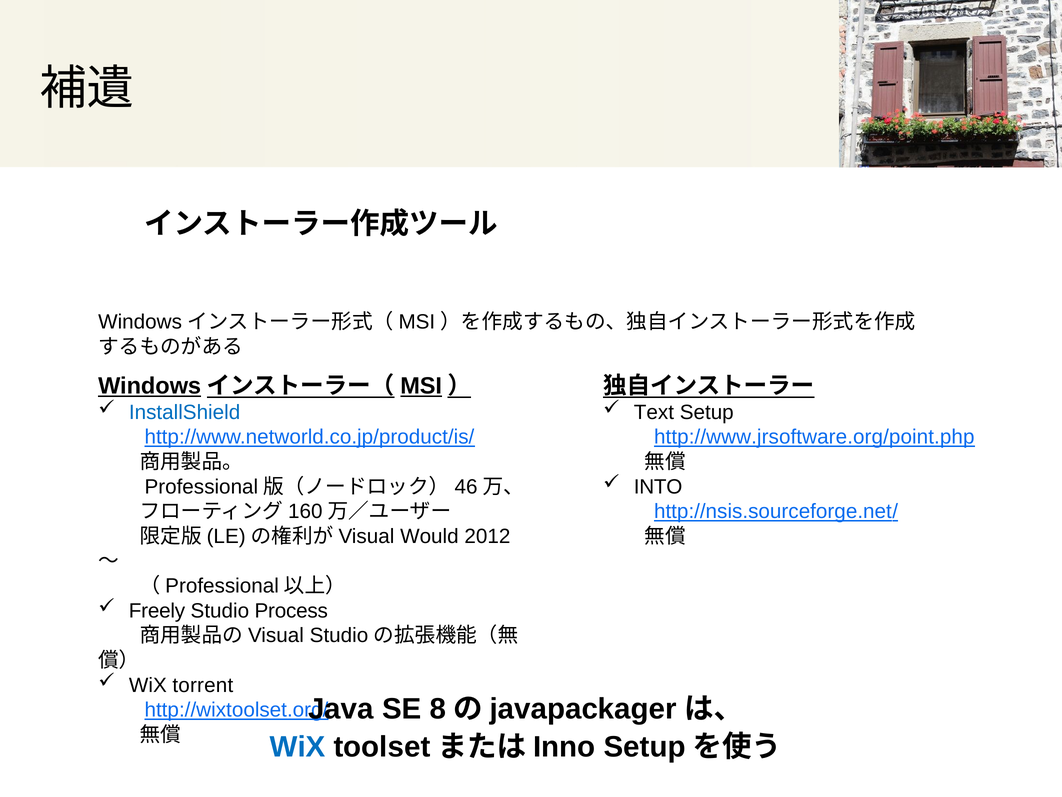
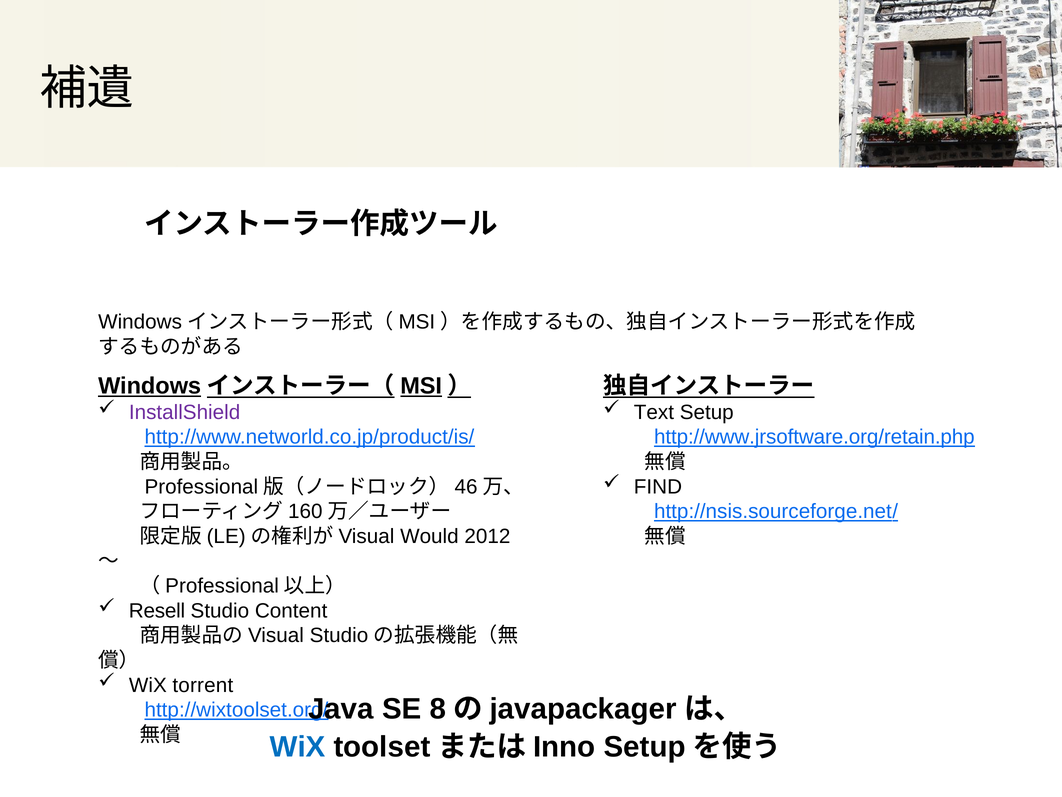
InstallShield colour: blue -> purple (185, 412)
http://www.jrsoftware.org/point.php: http://www.jrsoftware.org/point.php -> http://www.jrsoftware.org/retain.php (814, 437)
INTO: INTO -> FIND (658, 486)
Freely: Freely -> Resell (157, 610)
Process: Process -> Content (291, 610)
